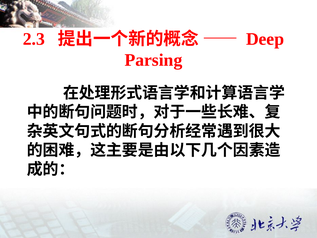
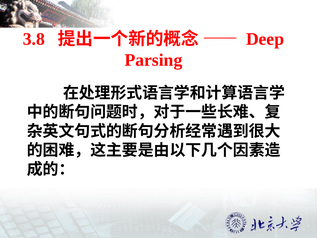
2.3: 2.3 -> 3.8 (34, 39)
